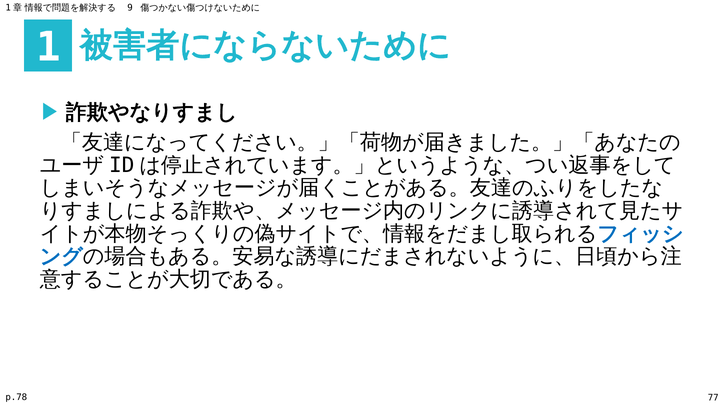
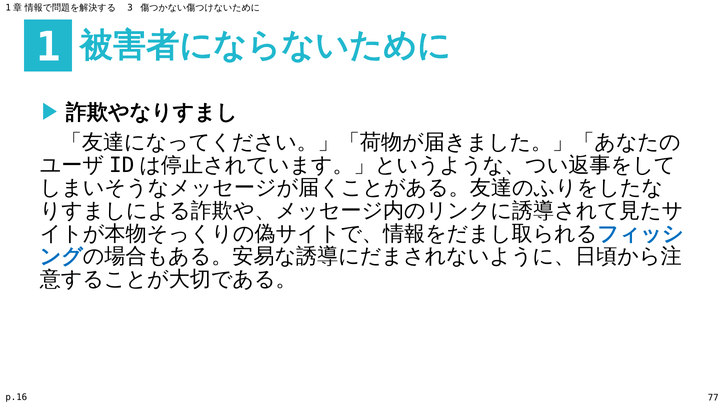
9: 9 -> 3 (130, 8)
p.78: p.78 -> p.16 (16, 397)
